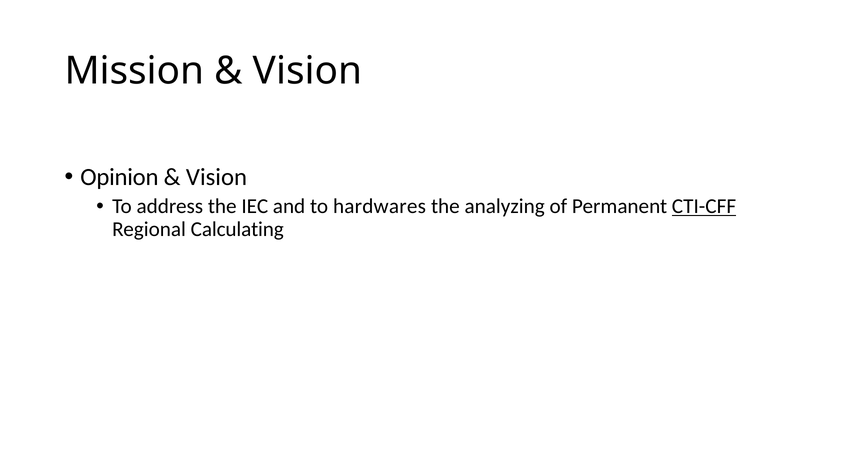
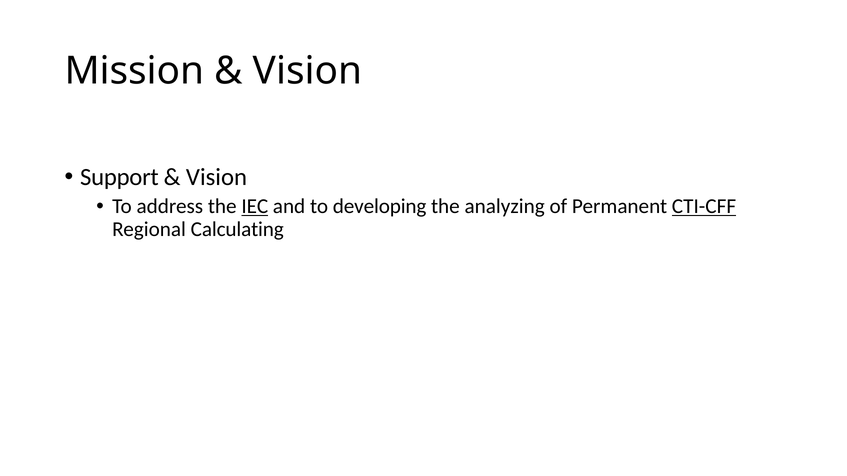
Opinion: Opinion -> Support (119, 177)
IEC underline: none -> present (255, 207)
hardwares: hardwares -> developing (380, 207)
